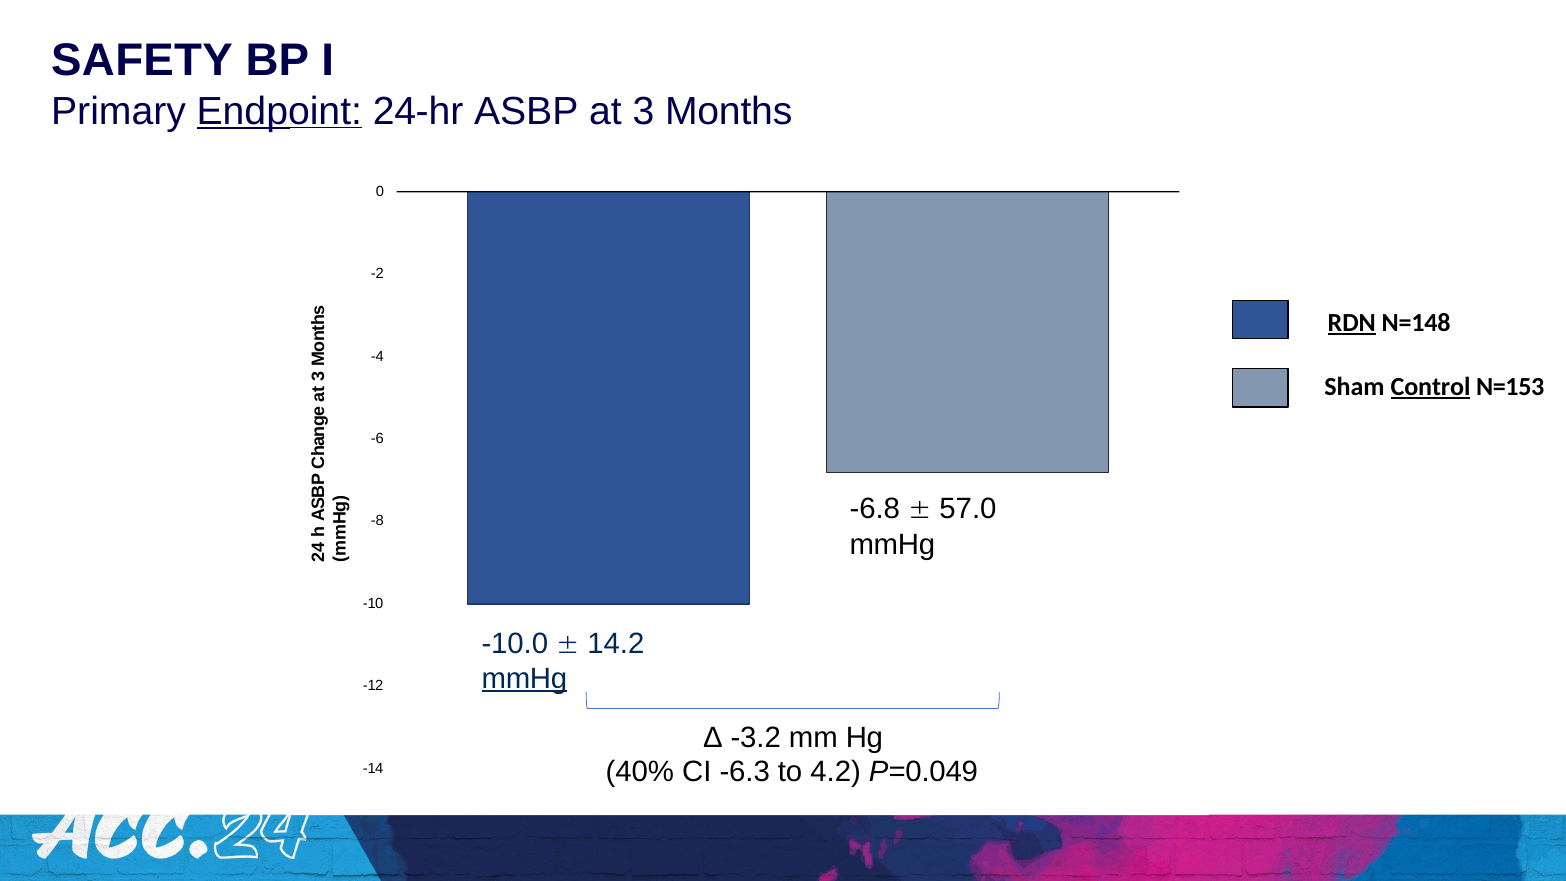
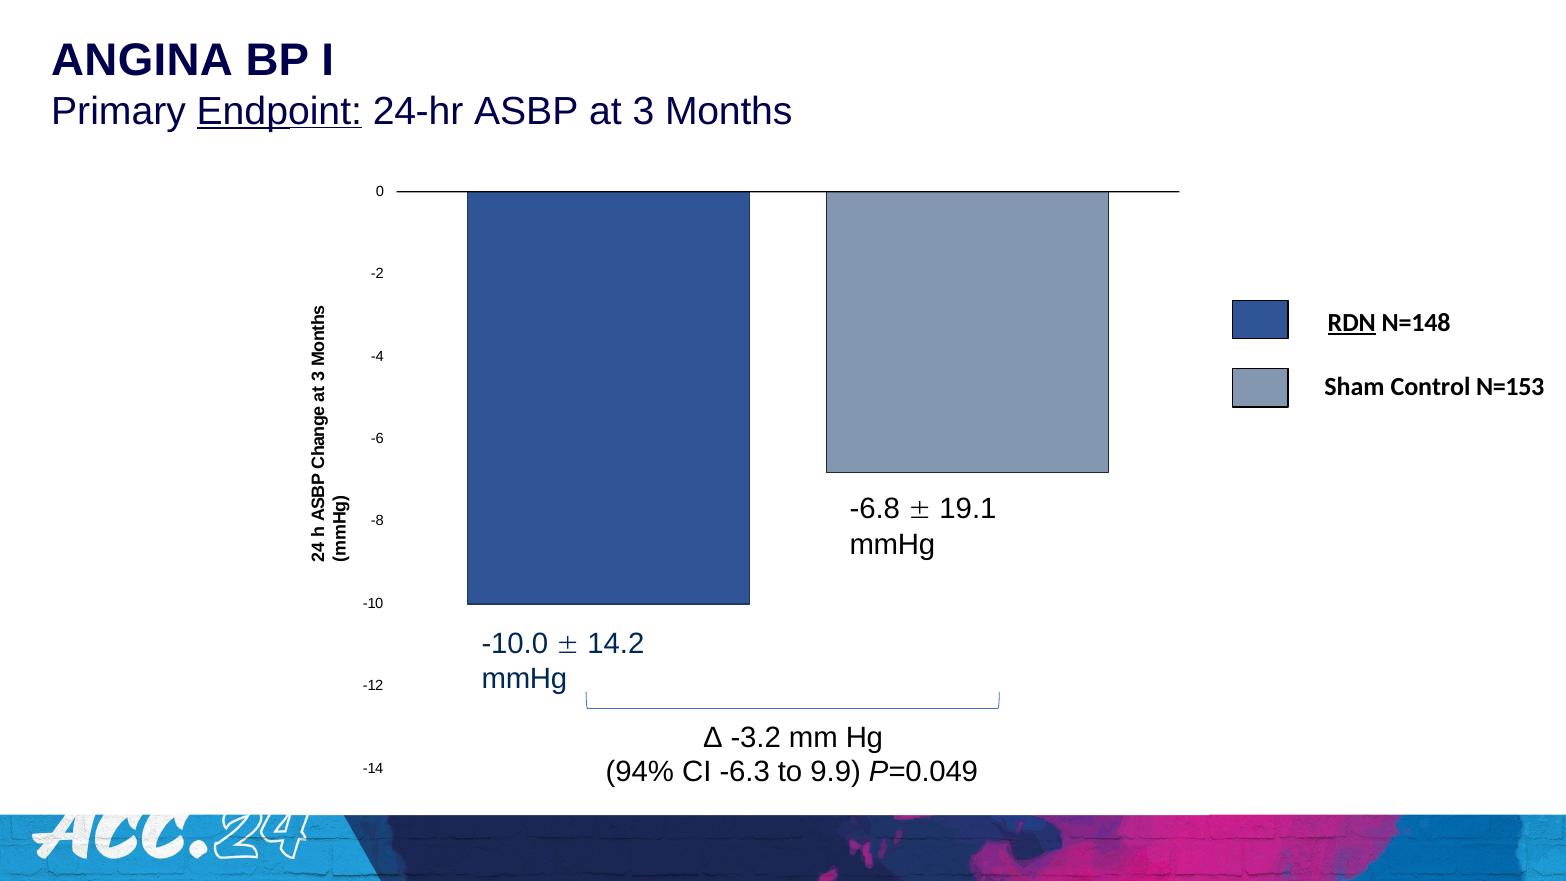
SAFETY: SAFETY -> ANGINA (142, 60)
Control underline: present -> none (1431, 387)
57.0: 57.0 -> 19.1 (968, 509)
mmHg underline: present -> none (524, 679)
40%: 40% -> 94% (640, 771)
4.2: 4.2 -> 9.9 (836, 771)
